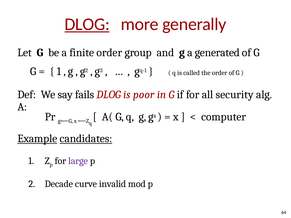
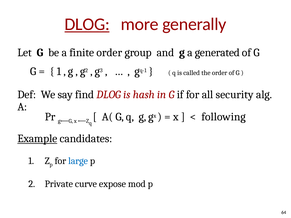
fails: fails -> find (85, 95)
poor: poor -> hash (144, 95)
computer: computer -> following (224, 117)
candidates underline: present -> none (86, 139)
large colour: purple -> blue (78, 161)
Decade: Decade -> Private (59, 184)
invalid: invalid -> expose (112, 184)
